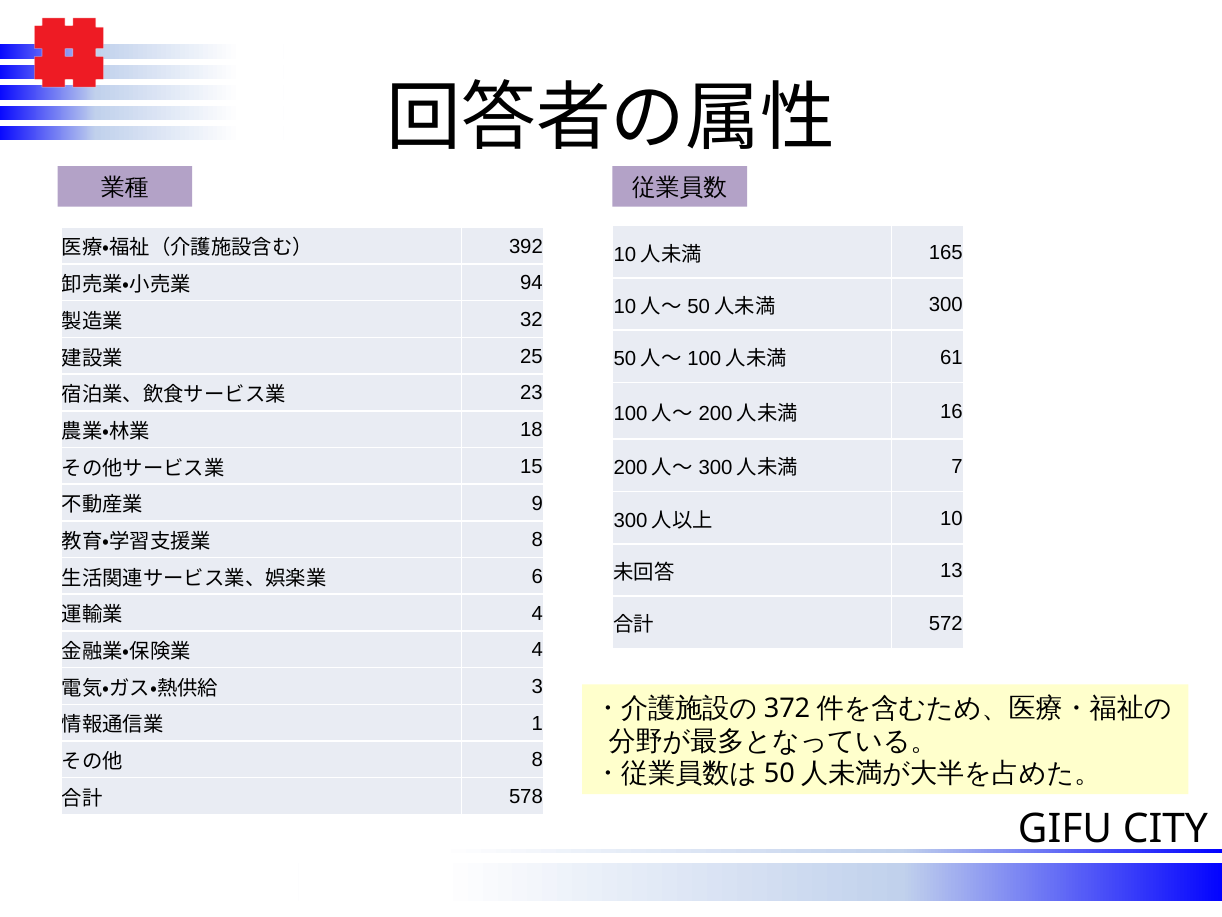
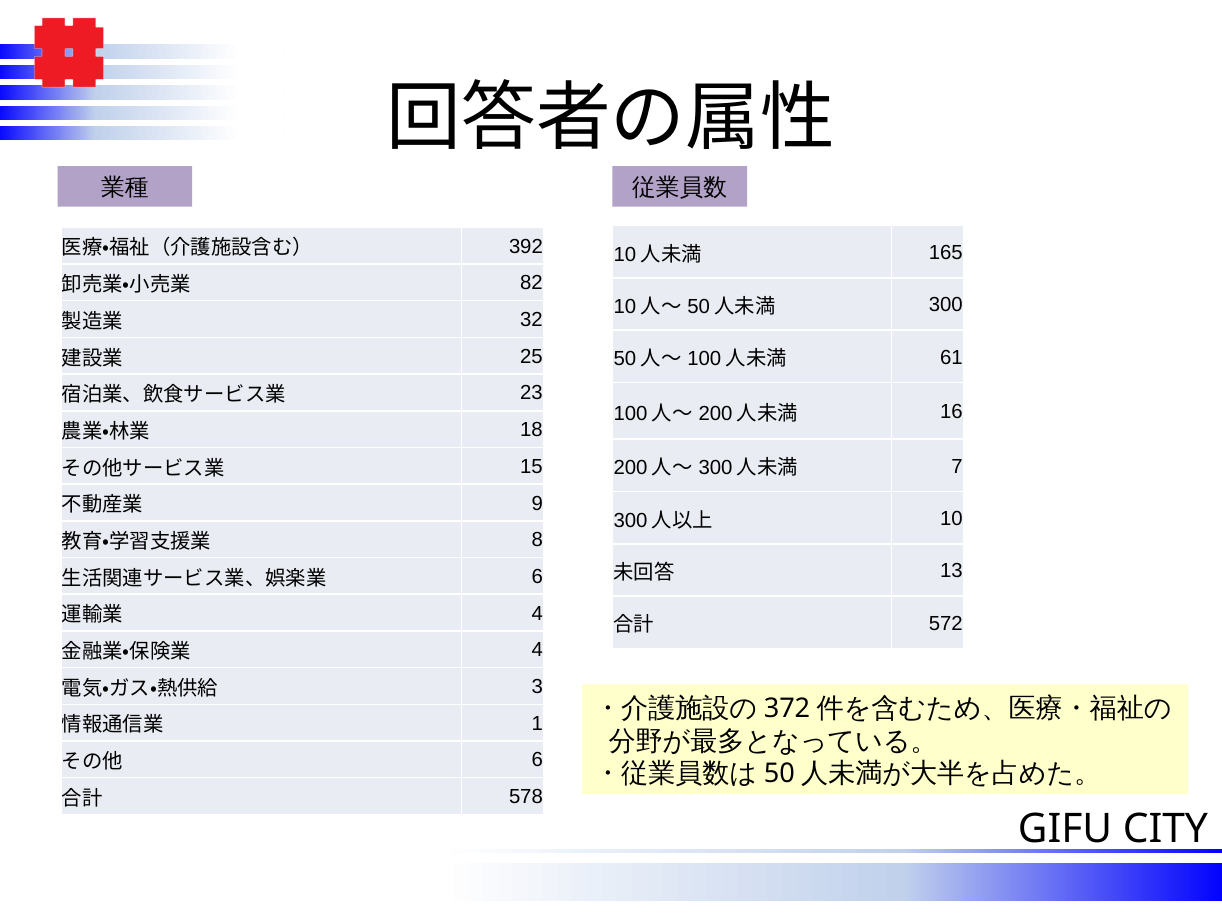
94: 94 -> 82 (532, 283)
8: 8 -> 6 (537, 760)
